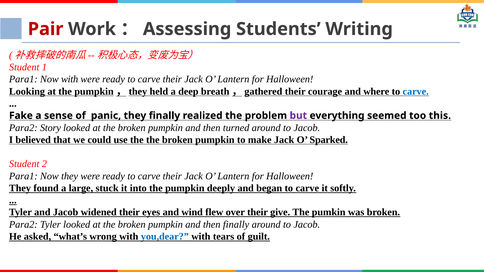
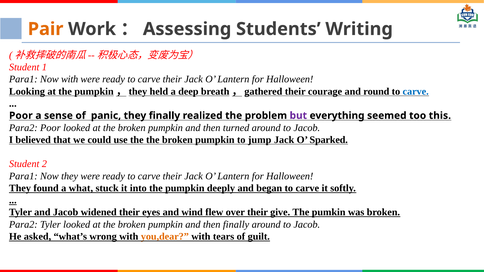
Pair colour: red -> orange (46, 29)
where: where -> round (376, 91)
Fake: Fake -> Poor (21, 116)
Para2 Story: Story -> Poor (50, 128)
make: make -> jump (260, 140)
large: large -> what (81, 188)
you,dear colour: blue -> orange (165, 237)
